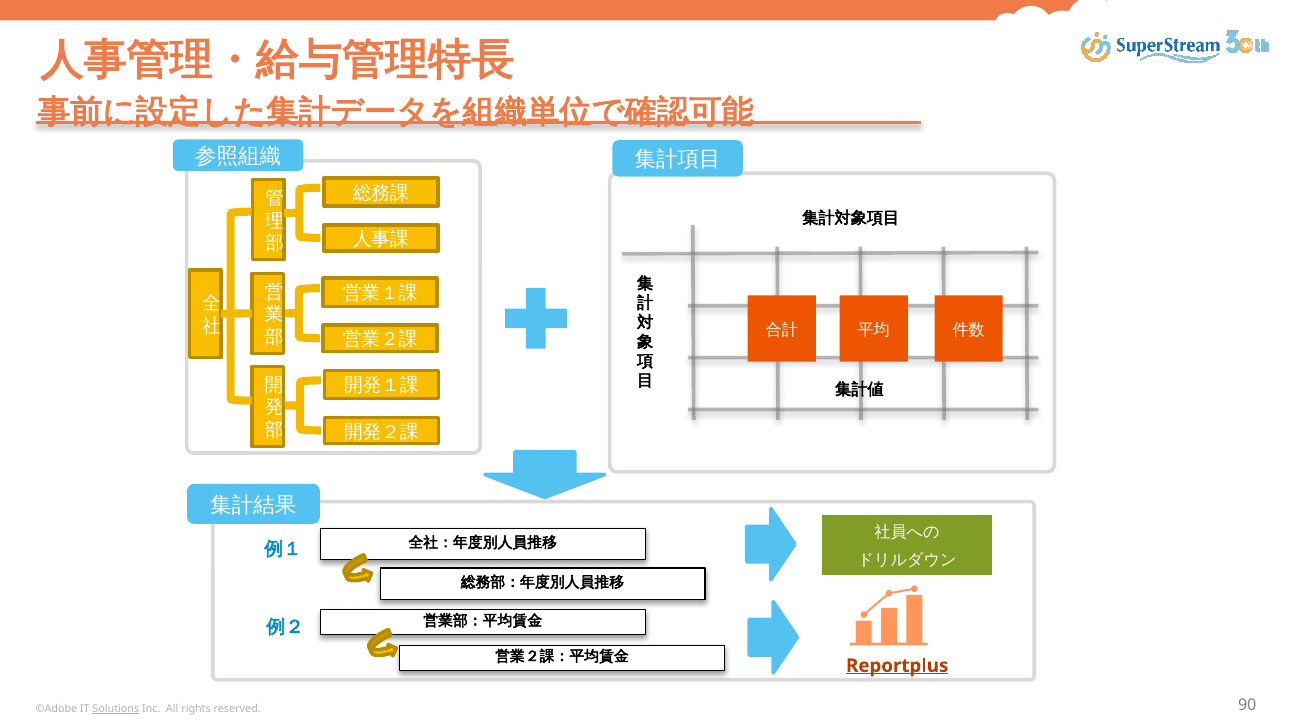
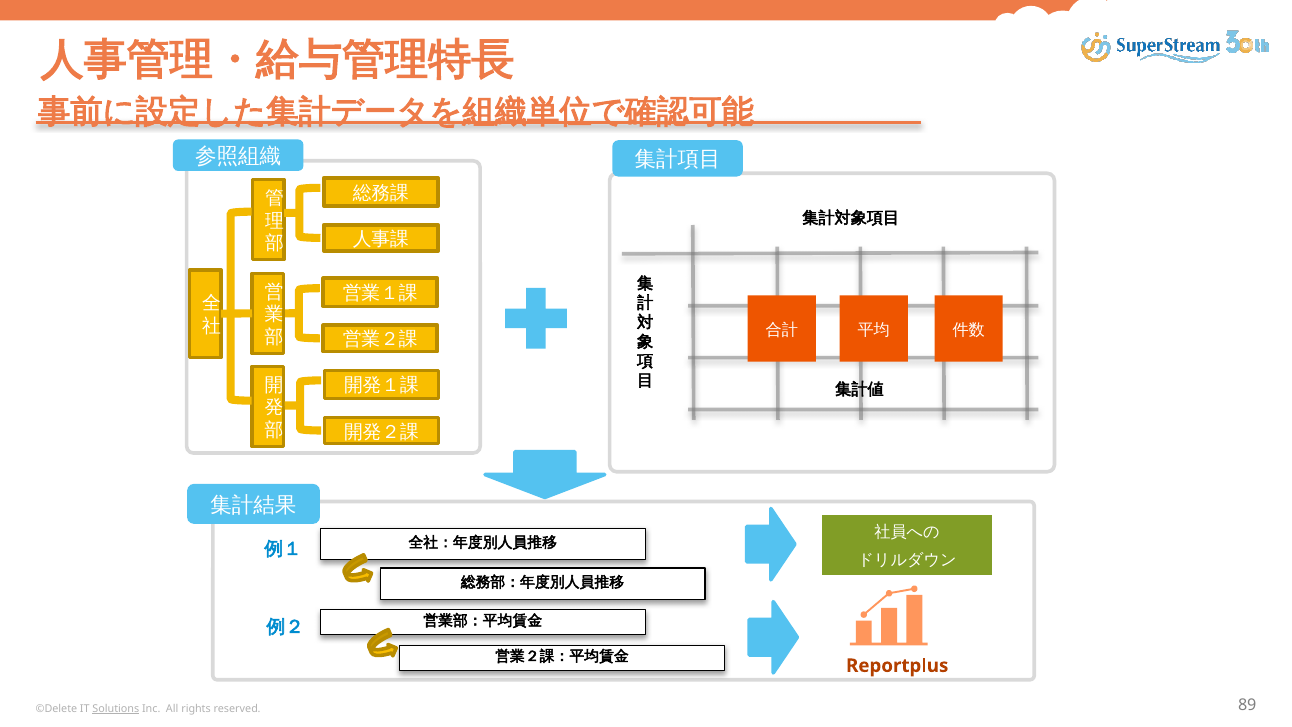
Reportplus underline: present -> none (897, 665)
©Adobe: ©Adobe -> ©Delete (56, 708)
90: 90 -> 89 (1247, 705)
